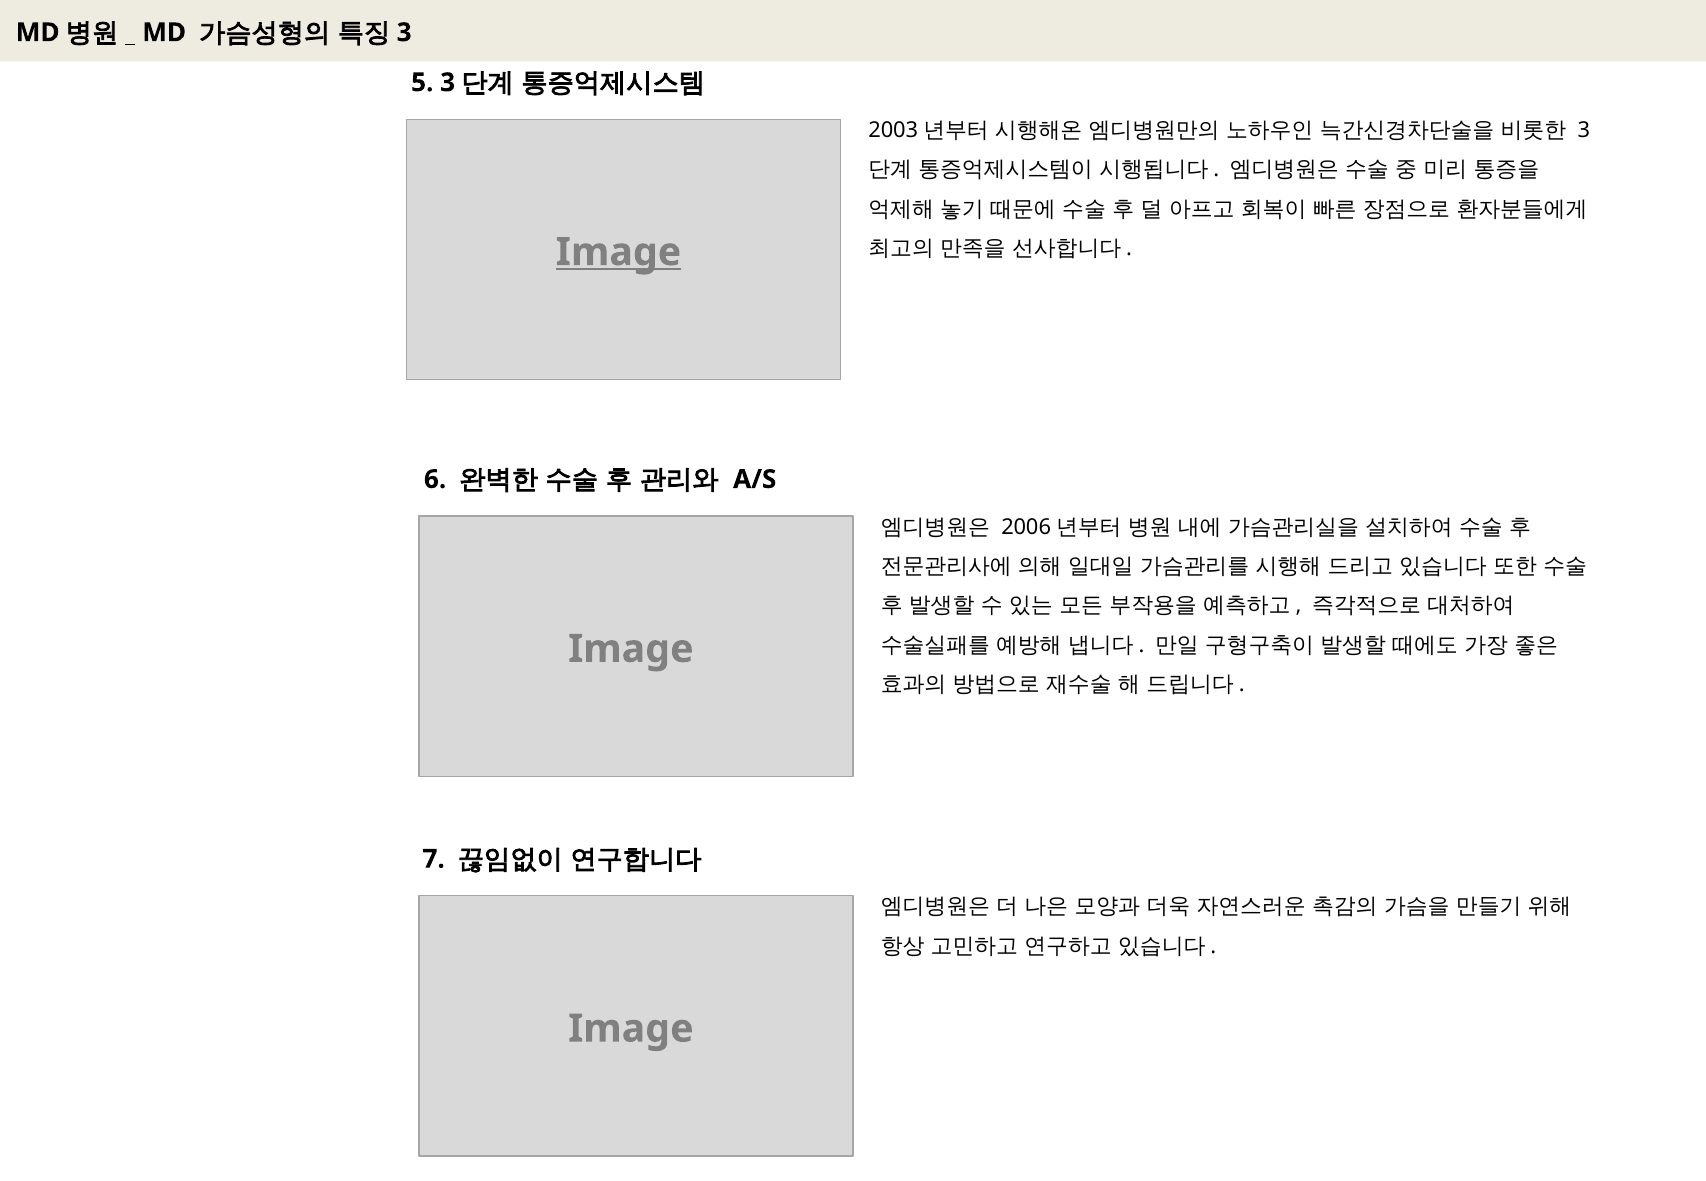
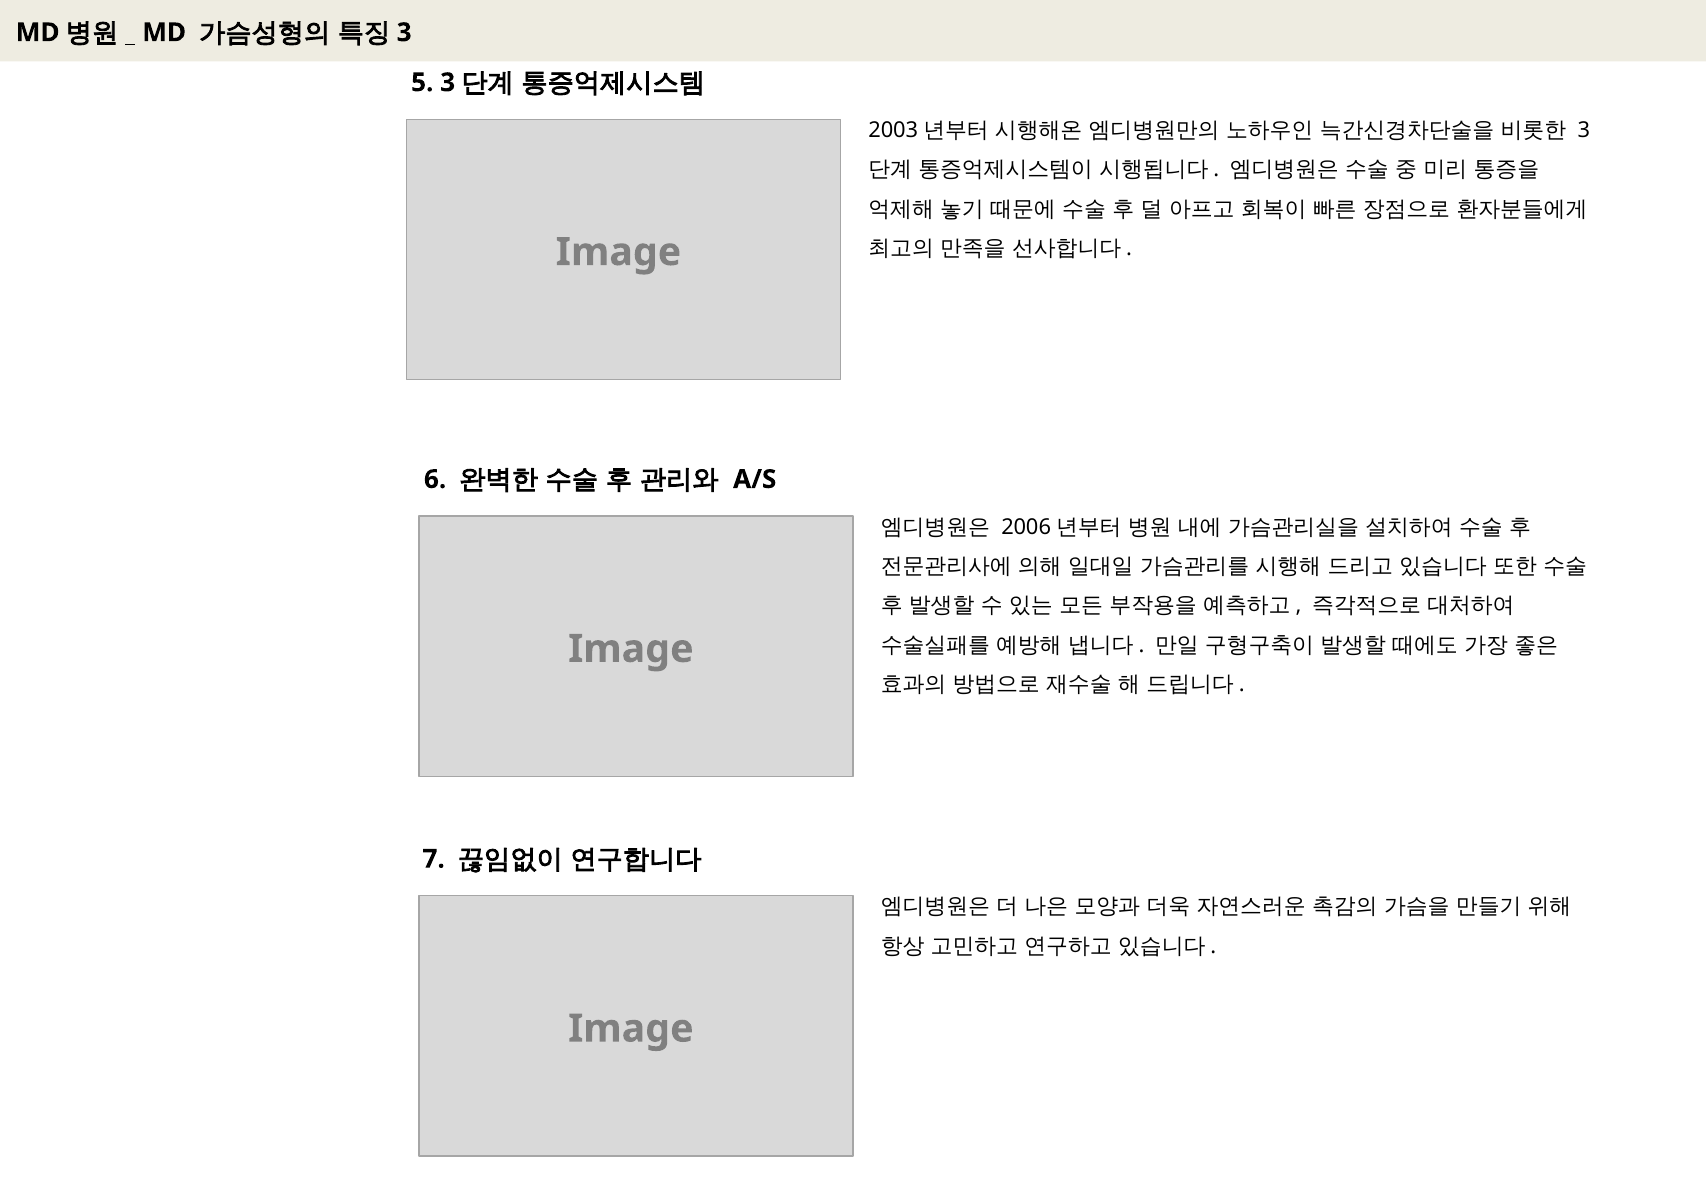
Image underline: present -> none (618, 252)
